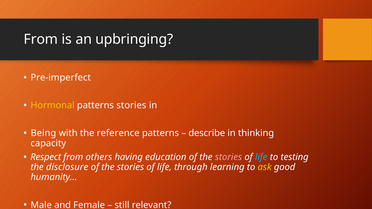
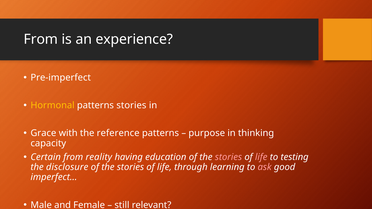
upbringing: upbringing -> experience (134, 39)
Being: Being -> Grace (43, 133)
describe: describe -> purpose (207, 133)
Respect: Respect -> Certain (46, 157)
others: others -> reality (99, 157)
life colour: light blue -> pink (261, 157)
ask colour: yellow -> pink (265, 167)
humanity…: humanity… -> imperfect… (54, 177)
